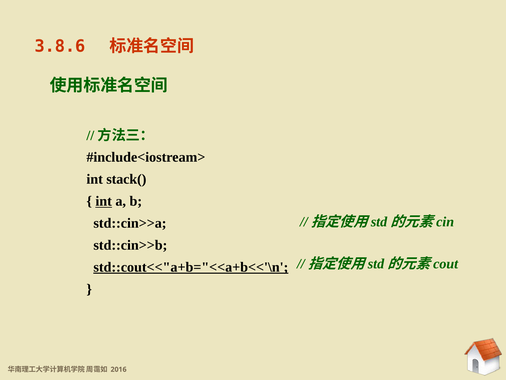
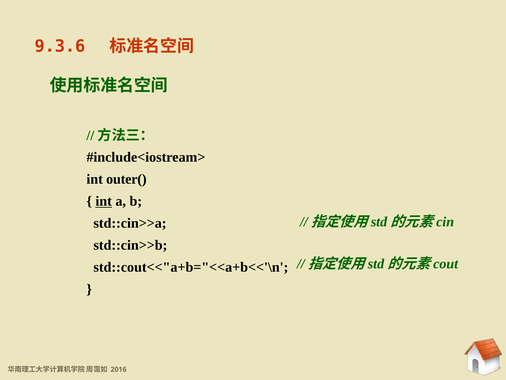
3.8.6: 3.8.6 -> 9.3.6 (60, 46)
stack(: stack( -> outer( (126, 179)
std::cout<<"a+b="<<a+b<<'\n underline: present -> none (191, 267)
